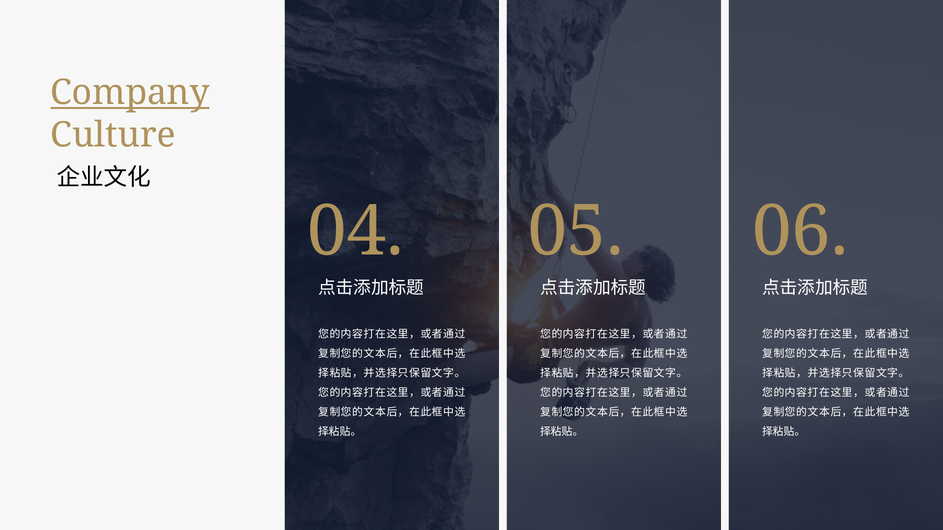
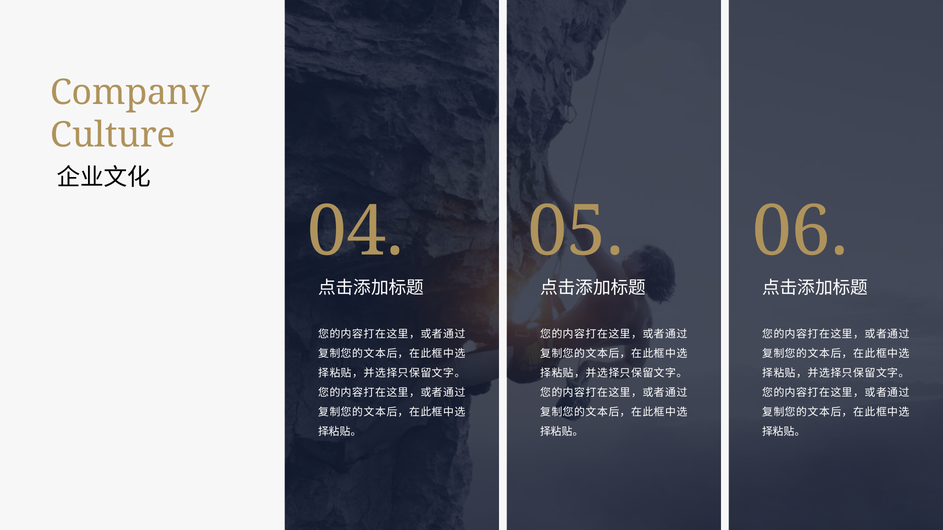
Company underline: present -> none (130, 93)
